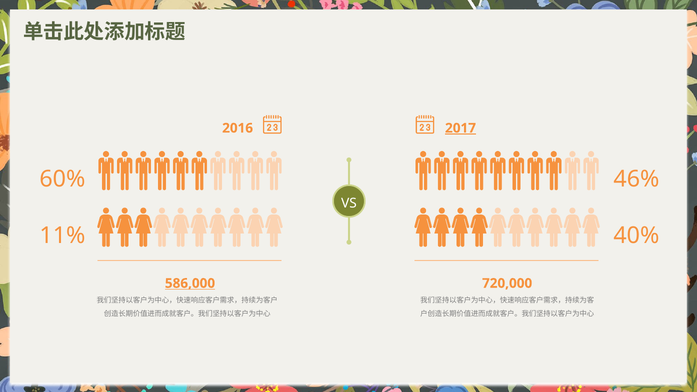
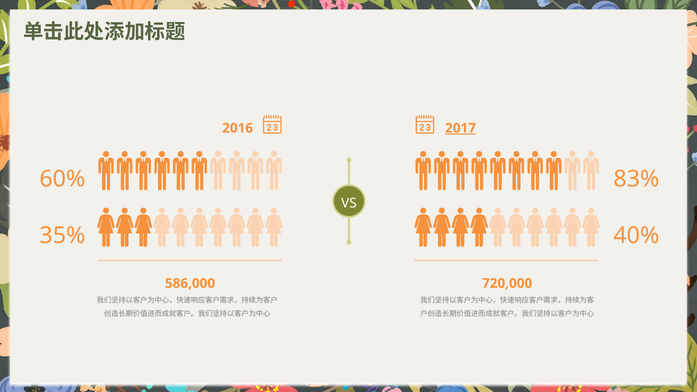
46%: 46% -> 83% (636, 179)
11%: 11% -> 35% (62, 235)
586,000 underline: present -> none (190, 283)
